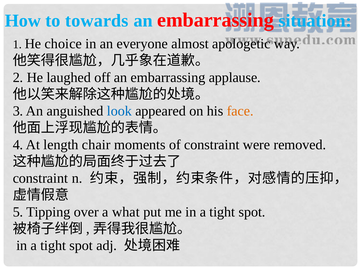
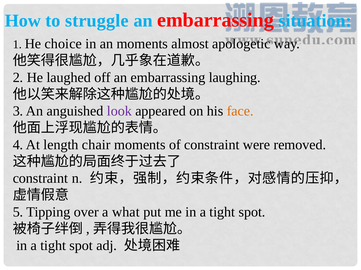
towards: towards -> struggle (97, 21)
an everyone: everyone -> moments (142, 44)
applause: applause -> laughing (235, 78)
look colour: blue -> purple (119, 111)
